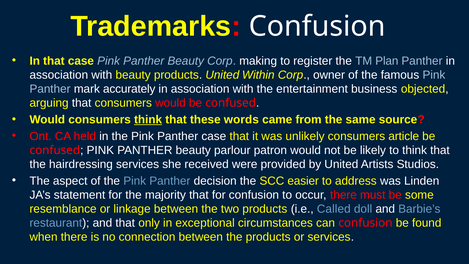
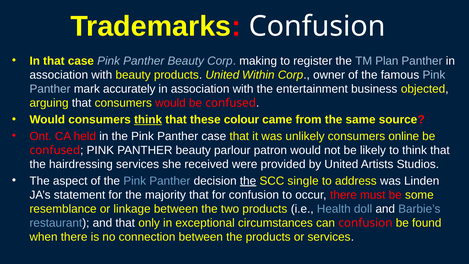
words: words -> colour (242, 120)
article: article -> online (404, 136)
the underline: none -> present (248, 181)
easier: easier -> single (303, 181)
Called: Called -> Health (334, 209)
